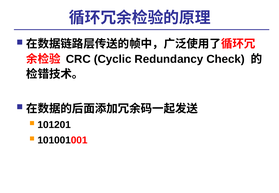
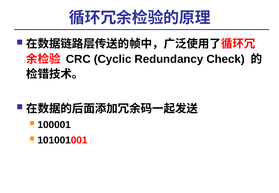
101201: 101201 -> 100001 (54, 125)
